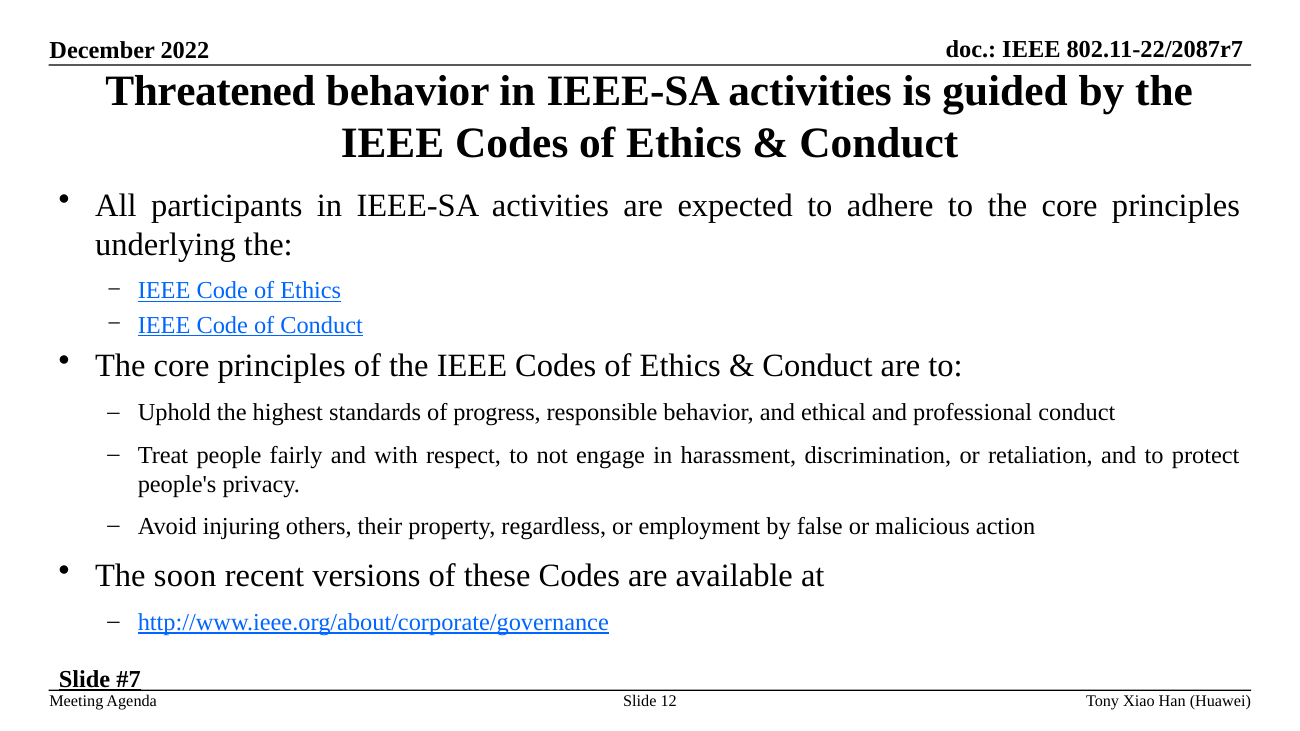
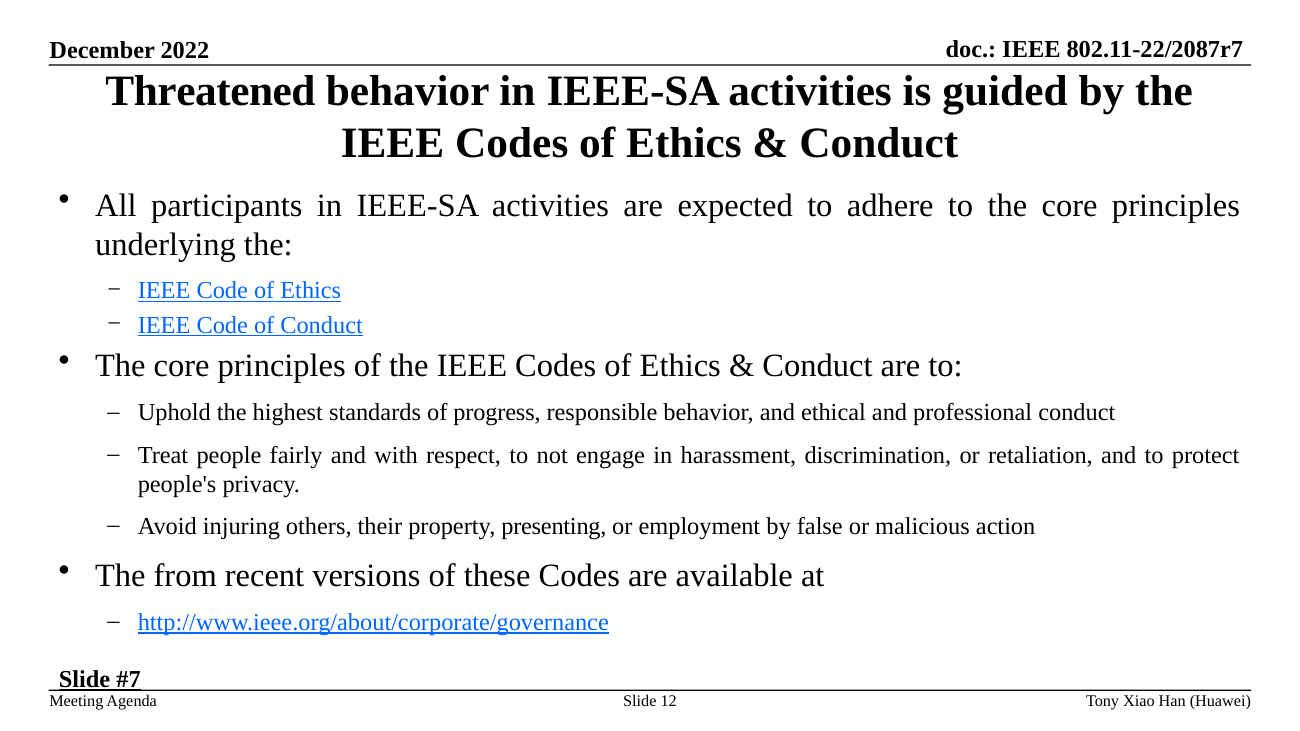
regardless: regardless -> presenting (554, 527)
soon: soon -> from (185, 576)
